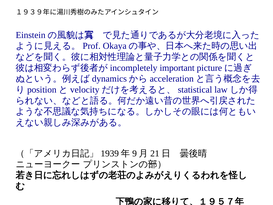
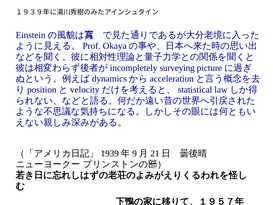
important: important -> surveying (177, 68)
